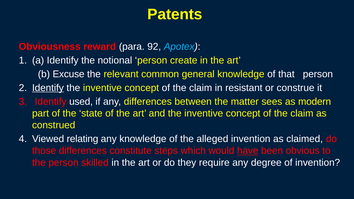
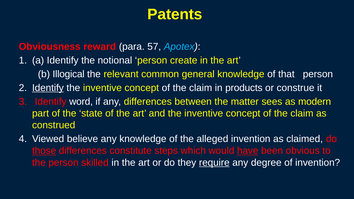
92: 92 -> 57 (154, 47)
Excuse: Excuse -> Illogical (69, 74)
resistant: resistant -> products (244, 88)
used: used -> word (81, 102)
relating: relating -> believe (82, 139)
those underline: none -> present (44, 151)
require underline: none -> present (214, 163)
